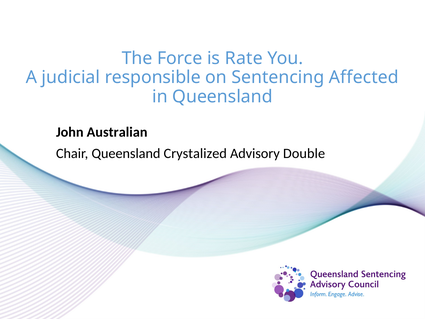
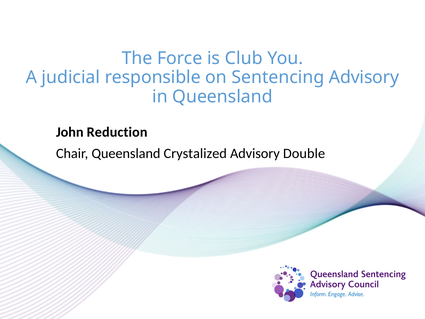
Rate: Rate -> Club (244, 58)
Sentencing Affected: Affected -> Advisory (364, 77)
Australian: Australian -> Reduction (117, 132)
